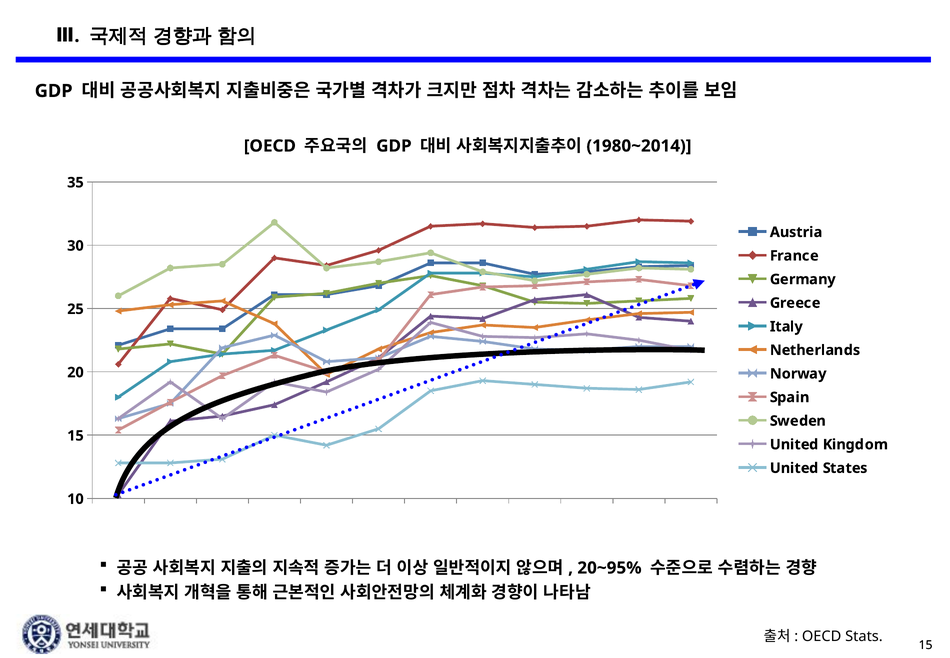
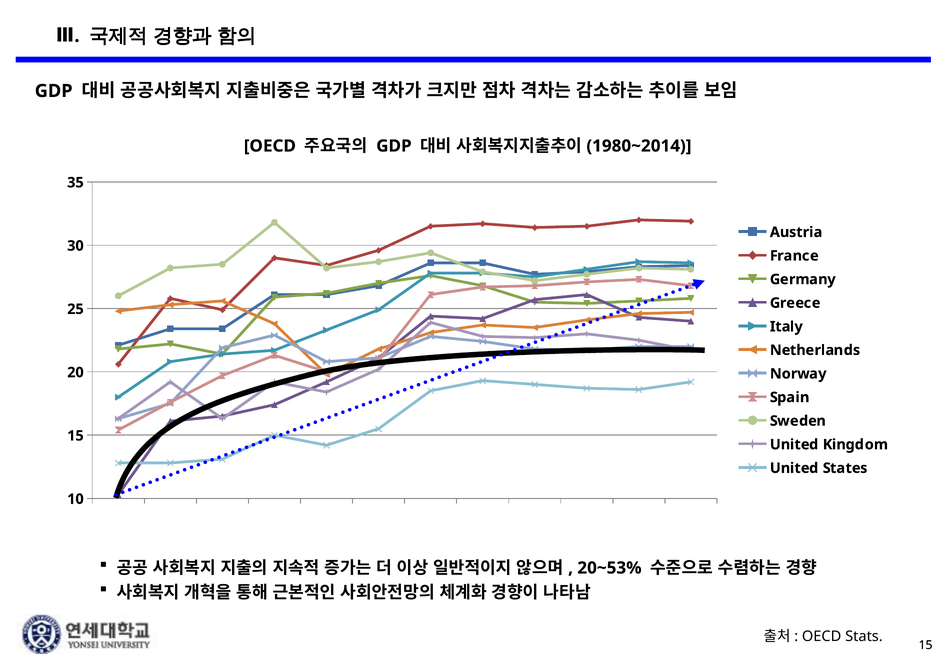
20~95%: 20~95% -> 20~53% (609, 568)
